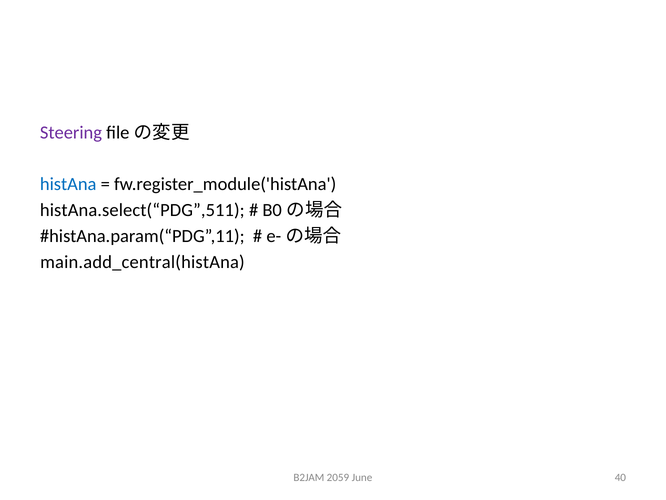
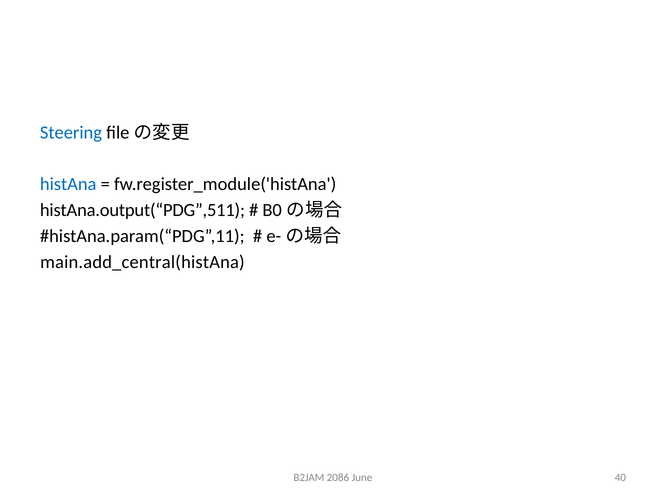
Steering colour: purple -> blue (71, 132)
histAna.select(“PDG”,511: histAna.select(“PDG”,511 -> histAna.output(“PDG”,511 (142, 210)
2059: 2059 -> 2086 (338, 477)
